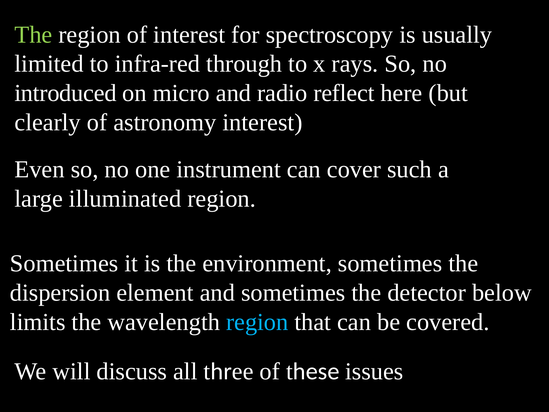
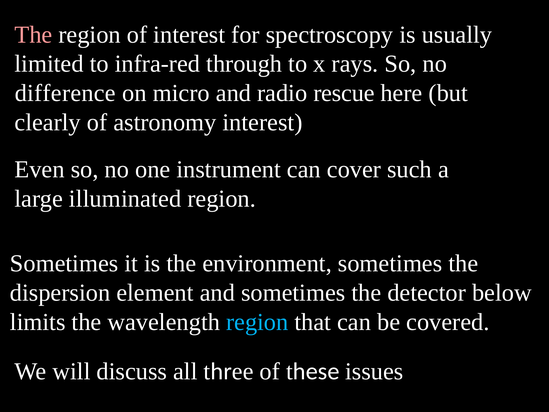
The colour: light green -> pink (33, 35)
introduced: introduced -> difference (65, 93)
reflect: reflect -> rescue (344, 93)
